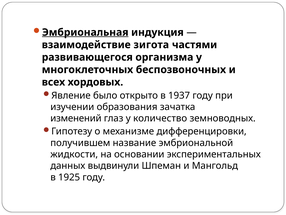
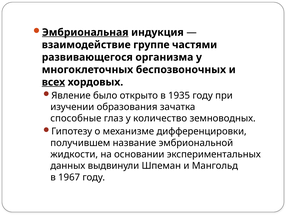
зигота: зигота -> группе (151, 45)
всех underline: none -> present (53, 82)
1937: 1937 -> 1935 (179, 95)
изменений: изменений -> способные (76, 118)
1925: 1925 -> 1967 (69, 177)
